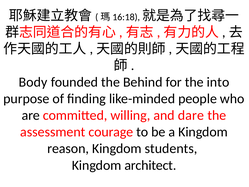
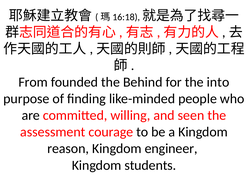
Body: Body -> From (33, 82)
dare: dare -> seen (191, 115)
students: students -> engineer (171, 148)
architect: architect -> students (150, 165)
